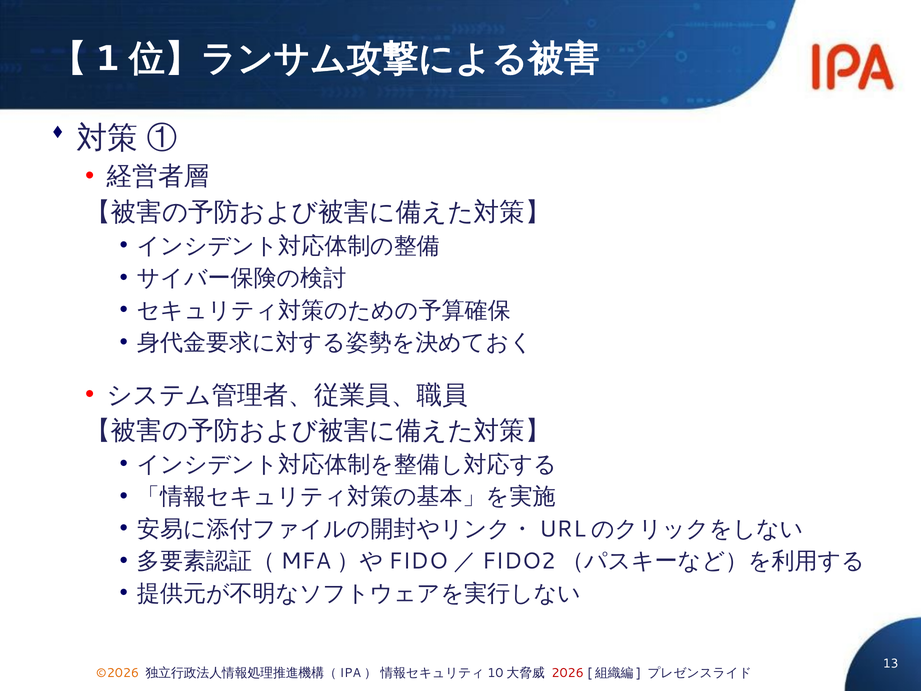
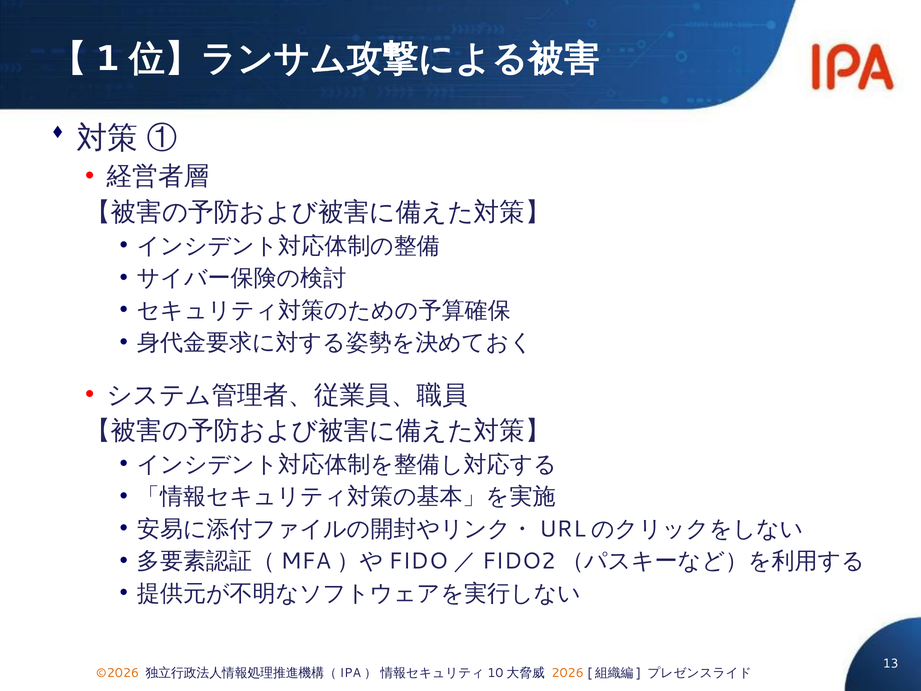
2026 colour: red -> orange (568, 673)
